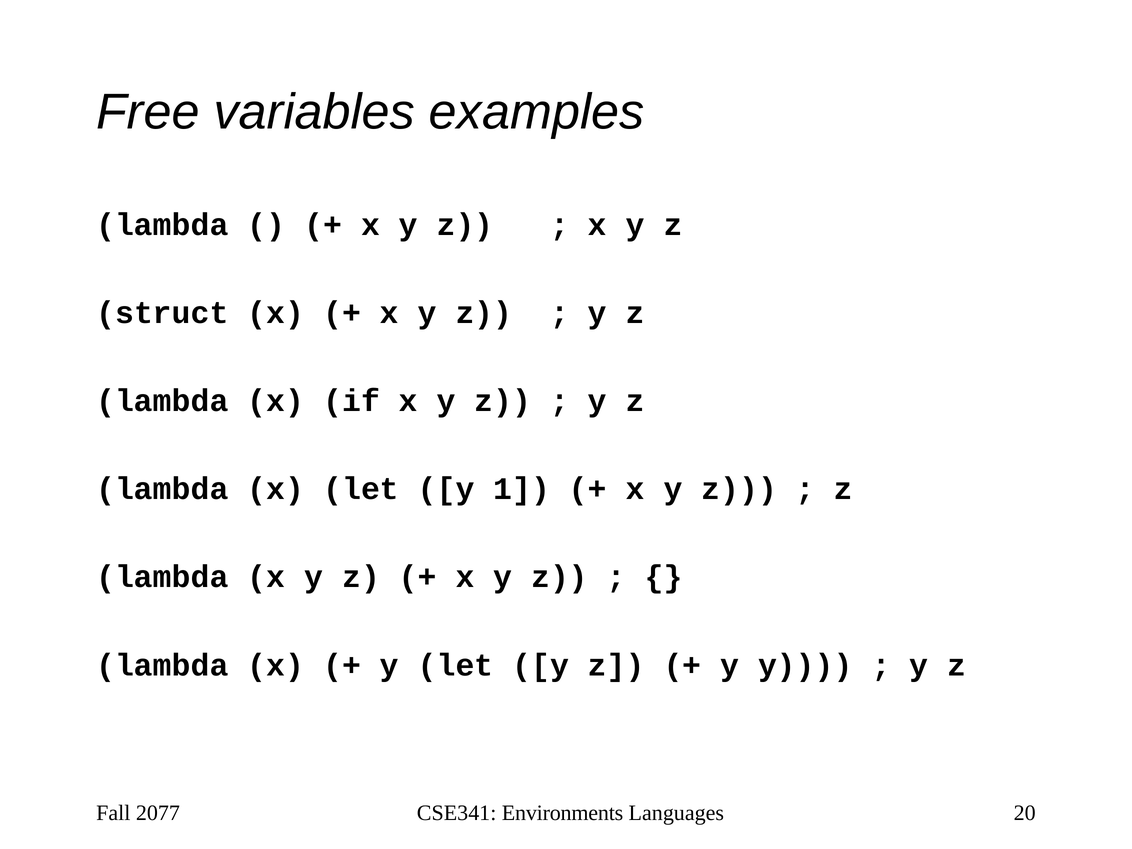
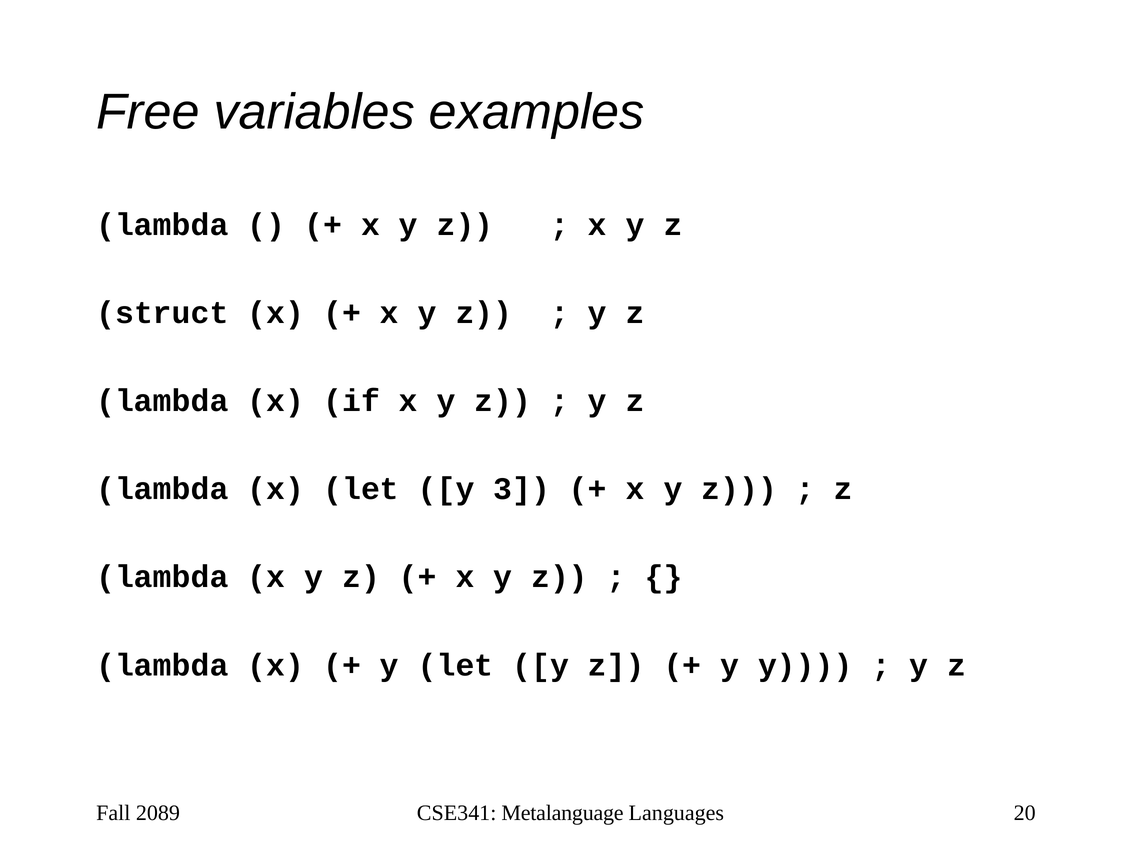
1: 1 -> 3 (522, 489)
2077: 2077 -> 2089 (158, 813)
Environments: Environments -> Metalanguage (563, 813)
